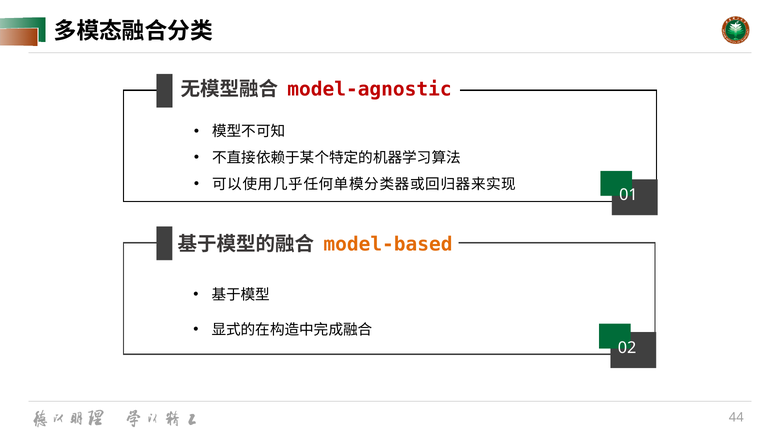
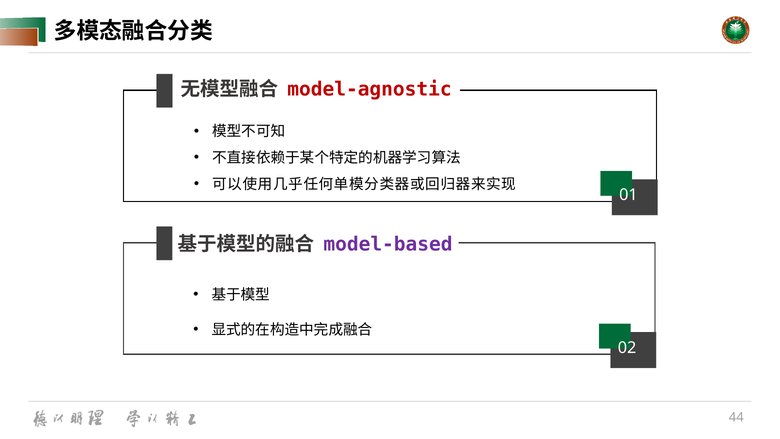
model-based colour: orange -> purple (388, 244)
